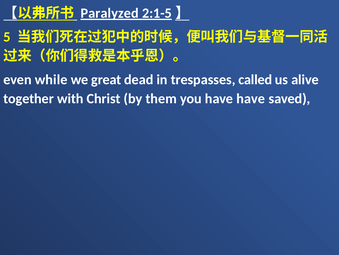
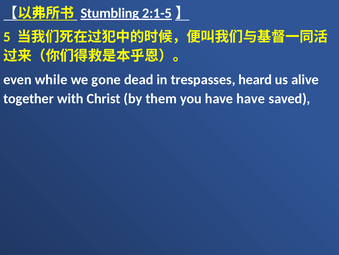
Paralyzed: Paralyzed -> Stumbling (110, 13)
great: great -> gone (106, 80)
called: called -> heard (255, 80)
